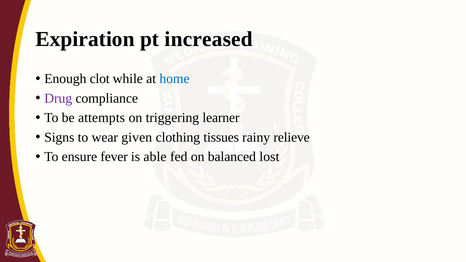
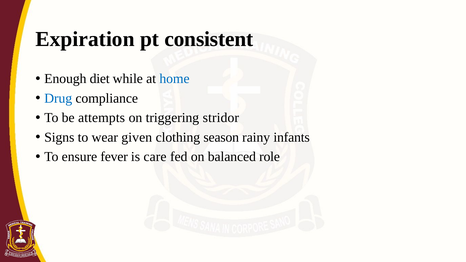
increased: increased -> consistent (209, 39)
clot: clot -> diet (100, 79)
Drug colour: purple -> blue (58, 98)
learner: learner -> stridor (221, 118)
tissues: tissues -> season (221, 137)
relieve: relieve -> infants (292, 137)
able: able -> care (155, 157)
lost: lost -> role (270, 157)
